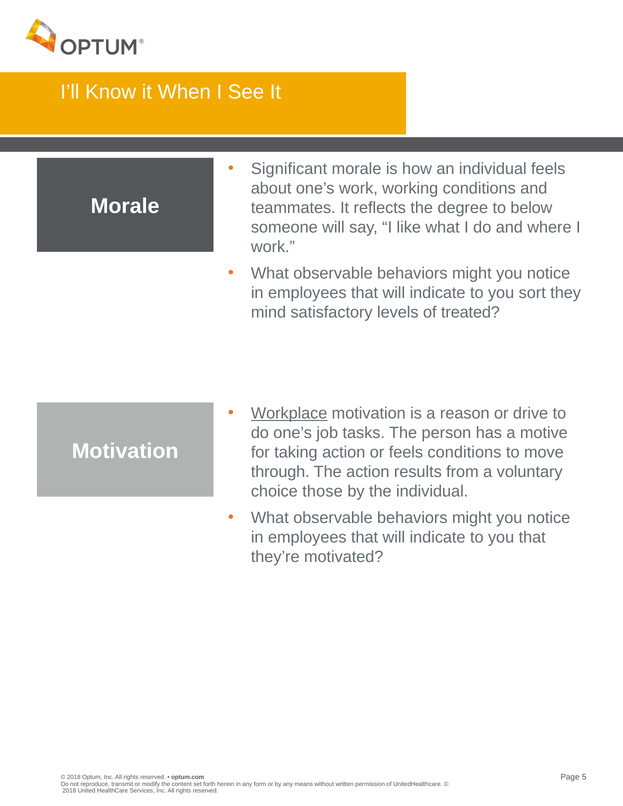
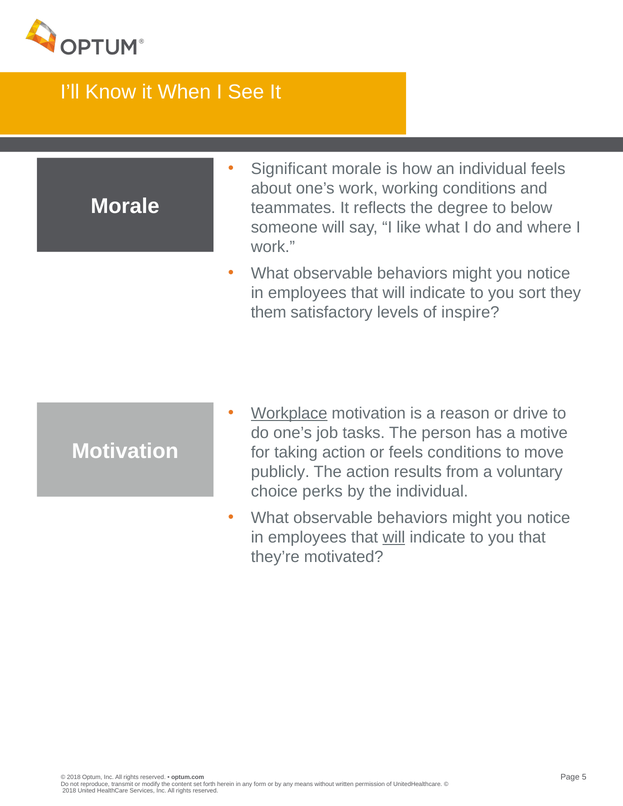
mind: mind -> them (269, 312)
treated: treated -> inspire (470, 312)
through: through -> publicly (280, 472)
those: those -> perks (323, 492)
will underline: none -> present (394, 537)
